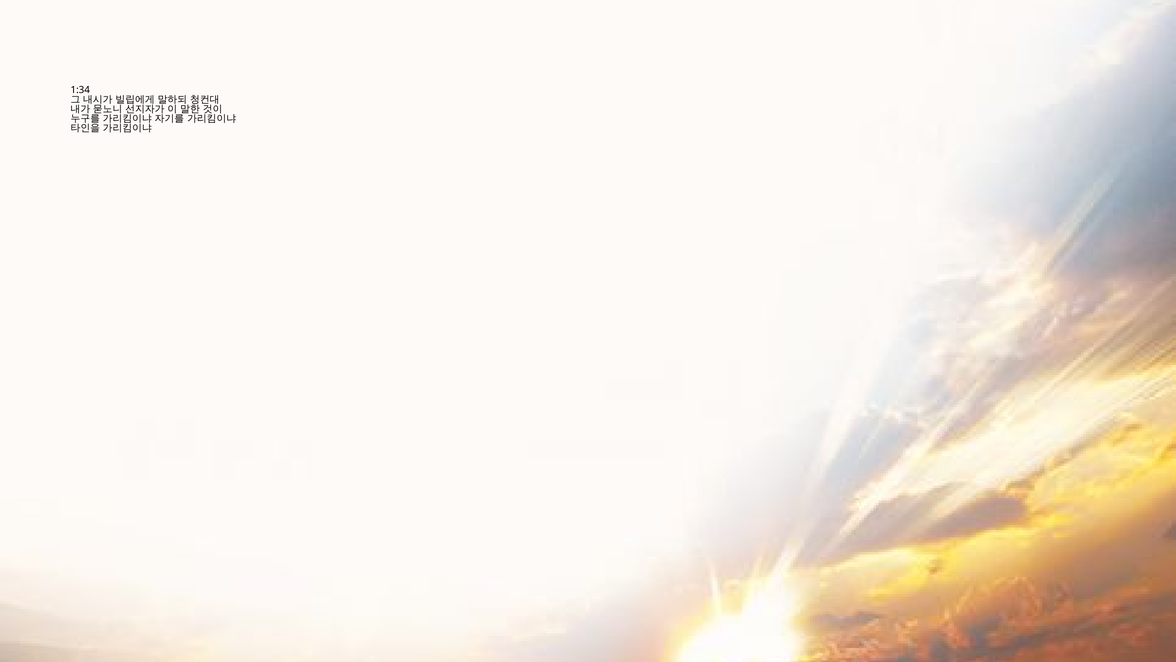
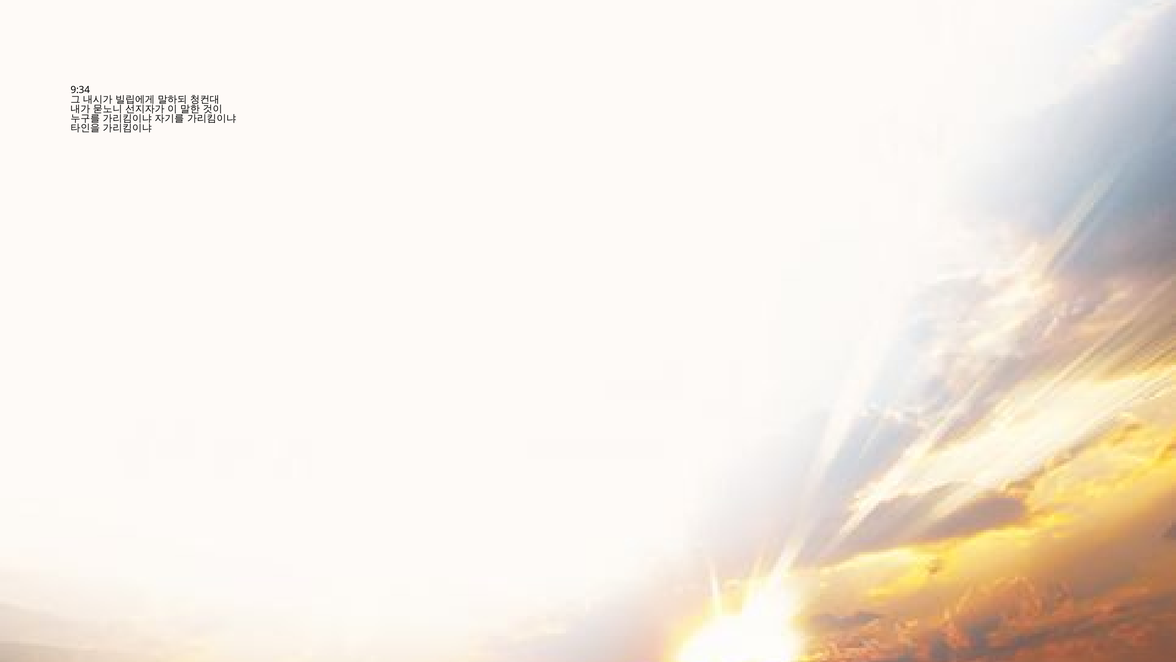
1:34: 1:34 -> 9:34 (80, 90)
